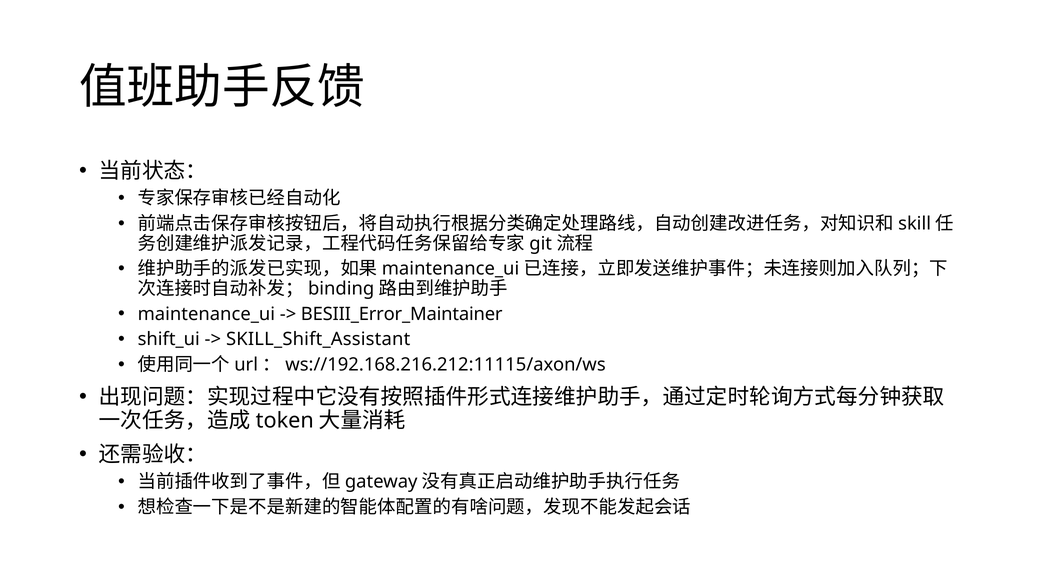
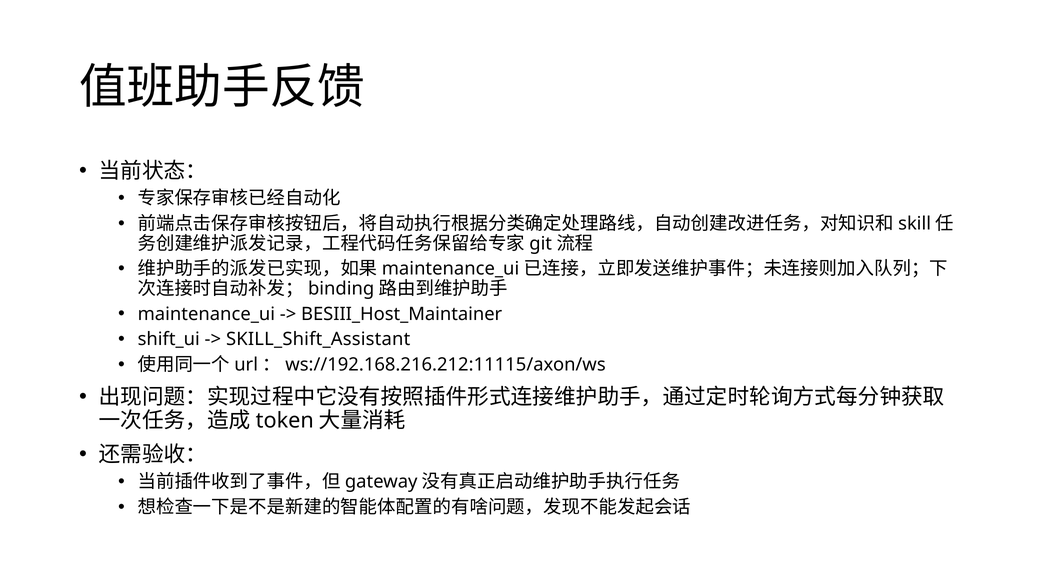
BESIII_Error_Maintainer: BESIII_Error_Maintainer -> BESIII_Host_Maintainer (402, 314)
